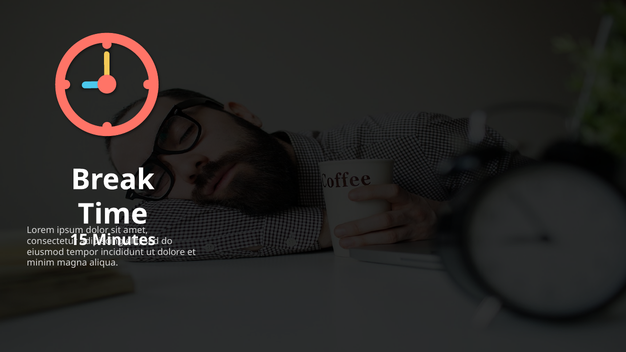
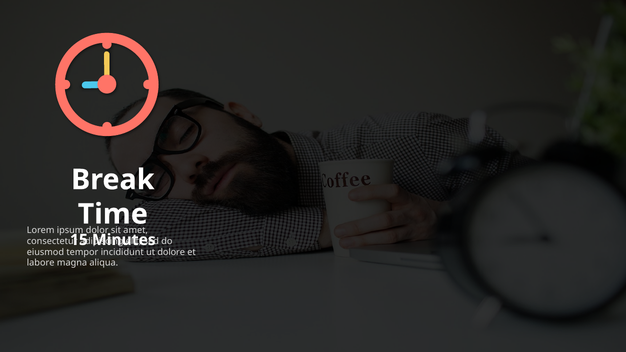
minim: minim -> labore (41, 263)
